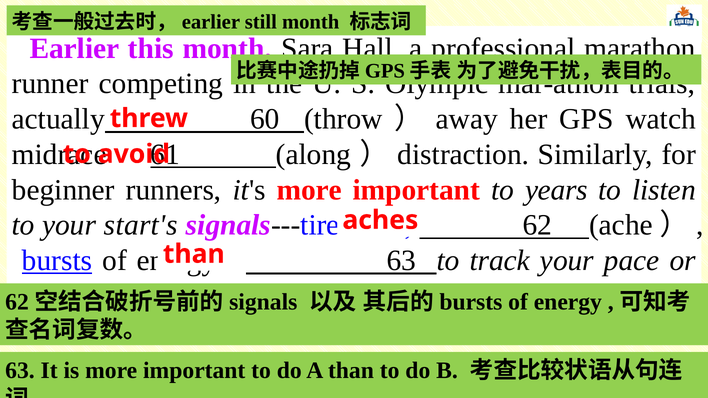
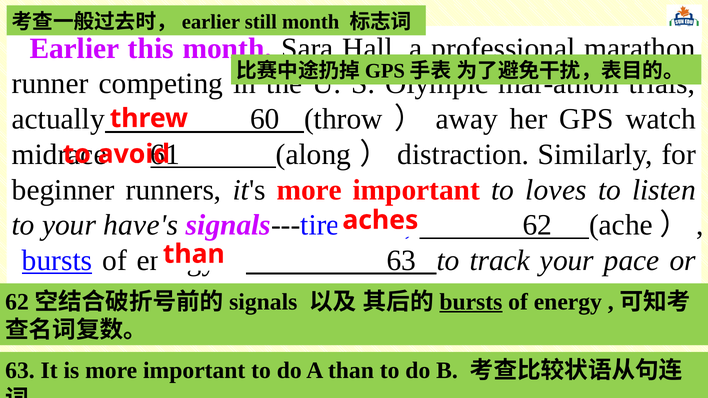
years: years -> loves (556, 190)
start's: start's -> have's (141, 225)
bursts underline: none -> present (471, 302)
